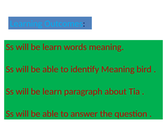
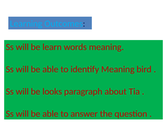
learn: learn -> looks (52, 92)
